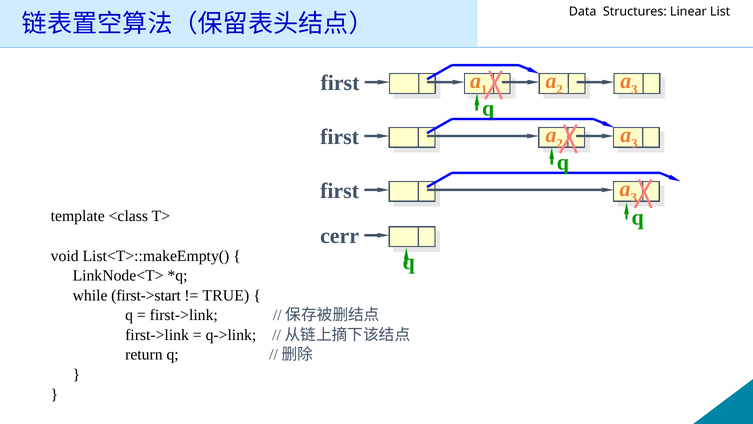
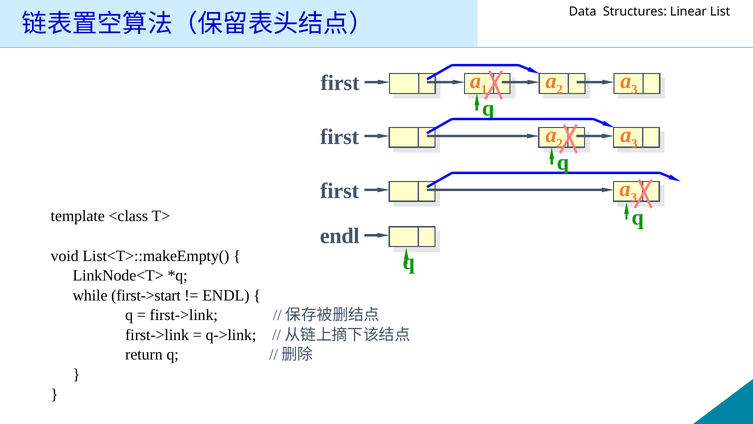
cerr: cerr -> endl (340, 236)
TRUE: TRUE -> ENDL (226, 295)
